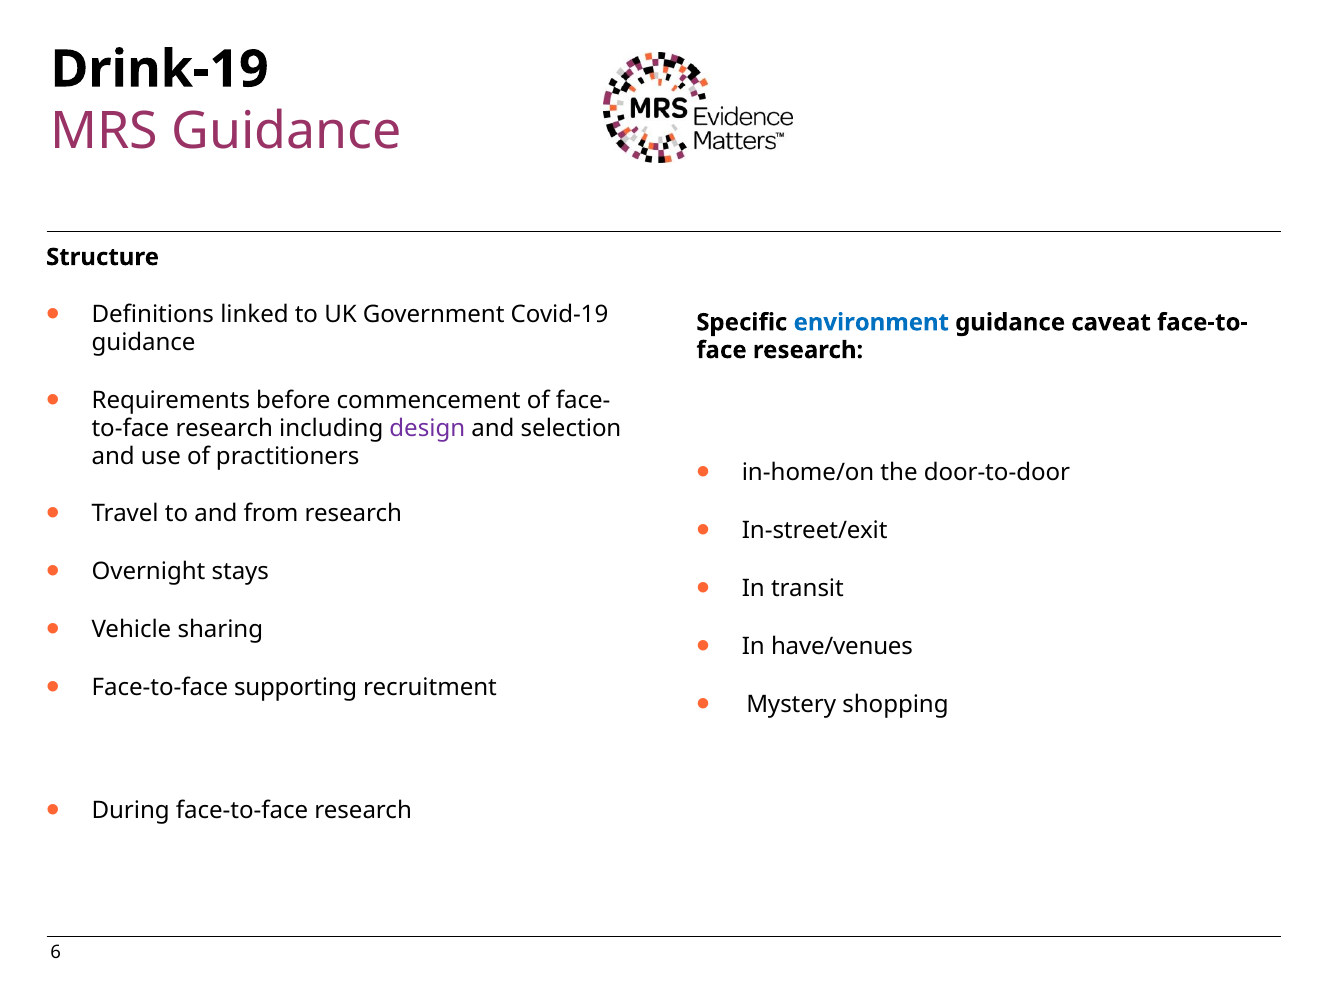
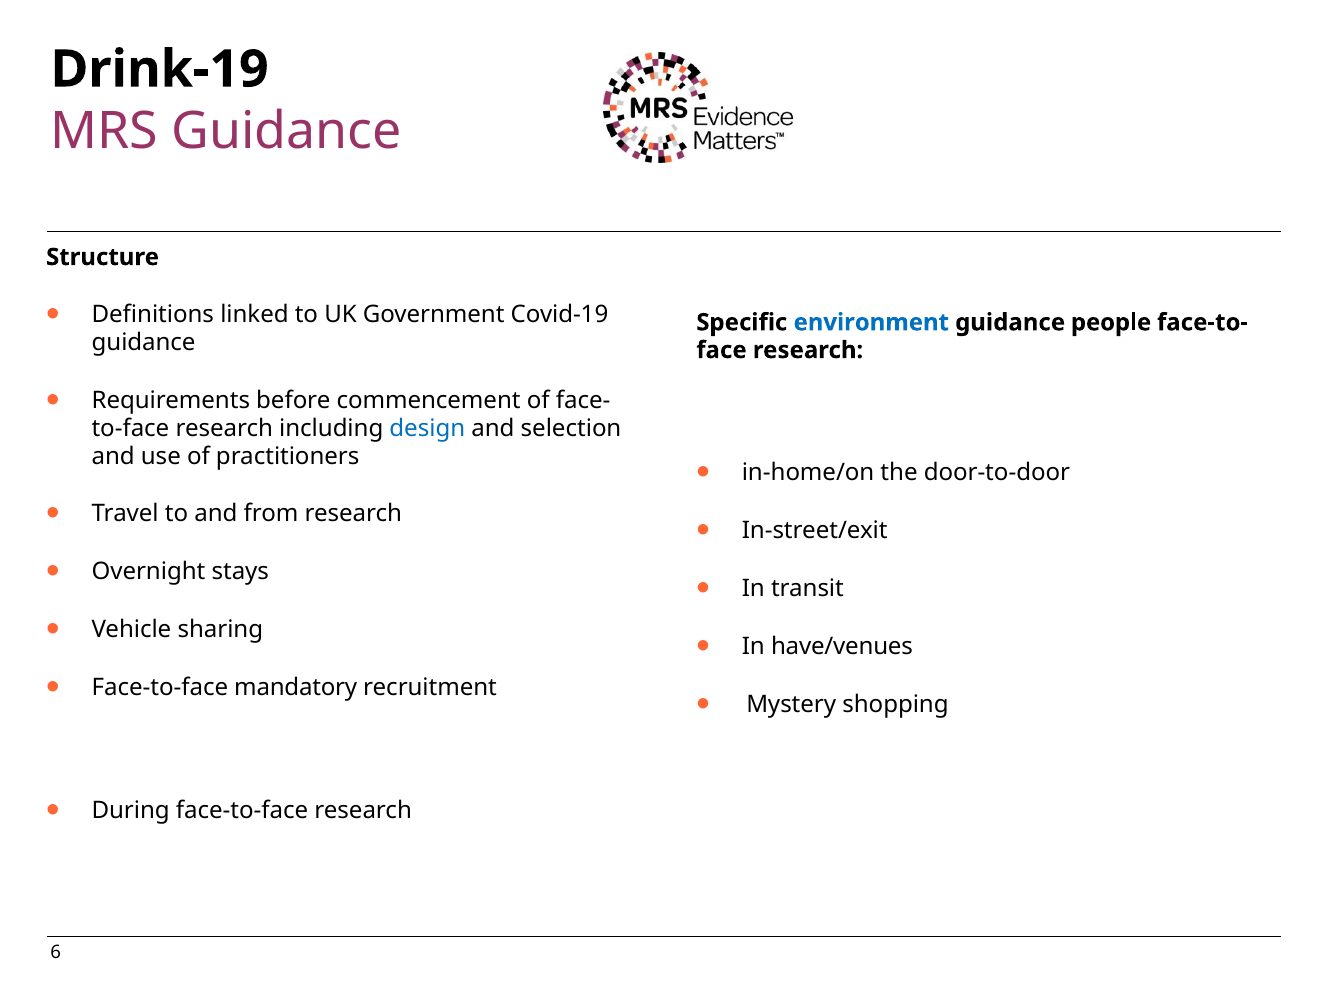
caveat: caveat -> people (1111, 323)
design colour: purple -> blue (427, 429)
supporting: supporting -> mandatory (296, 688)
